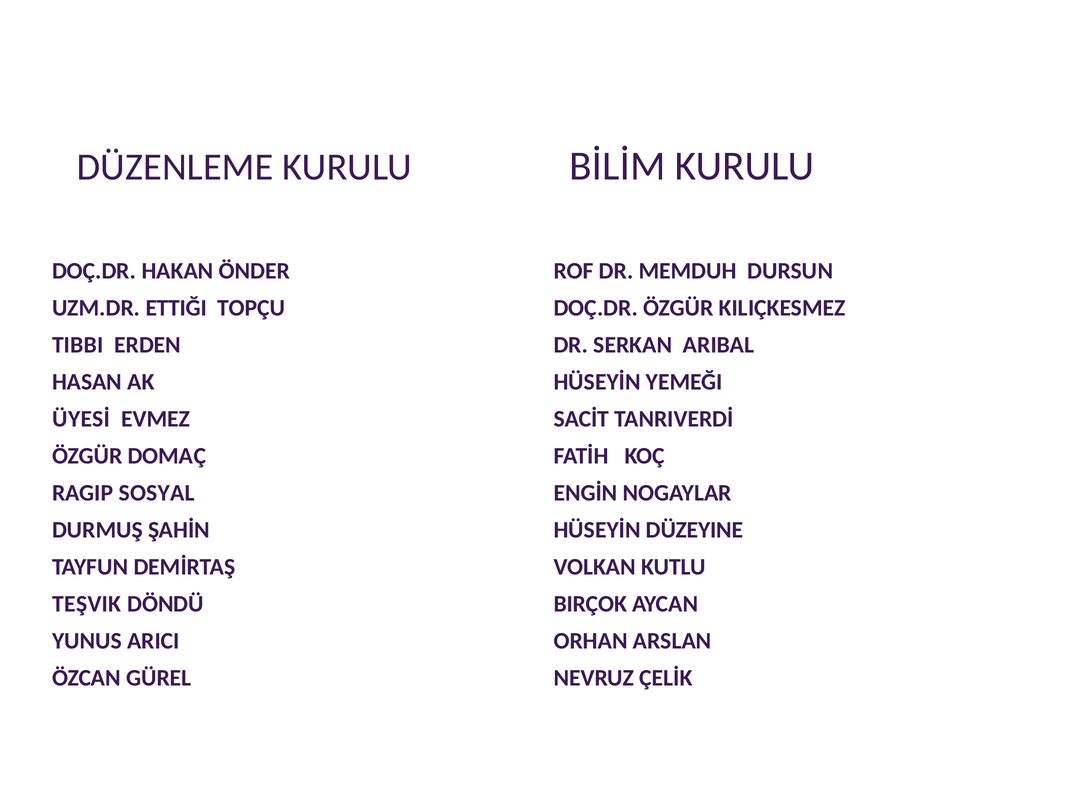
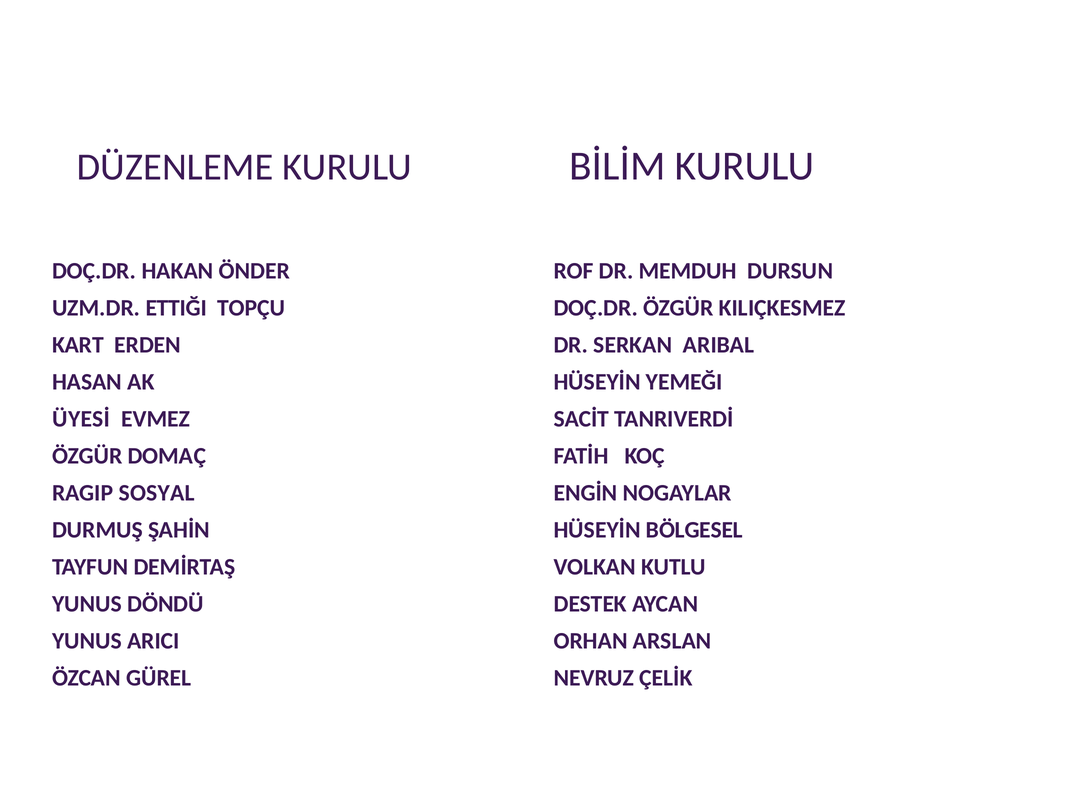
TIBBI: TIBBI -> KART (78, 345)
DÜZEYINE: DÜZEYINE -> BÖLGESEL (694, 530)
TEŞVIK: TEŞVIK -> YUNUS (87, 604)
BIRÇOK: BIRÇOK -> DESTEK (590, 604)
